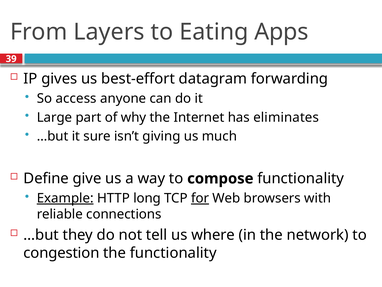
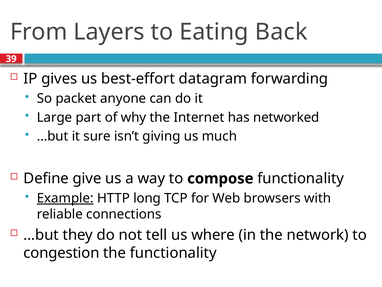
Apps: Apps -> Back (281, 32)
access: access -> packet (76, 98)
eliminates: eliminates -> networked (286, 117)
for underline: present -> none (200, 198)
